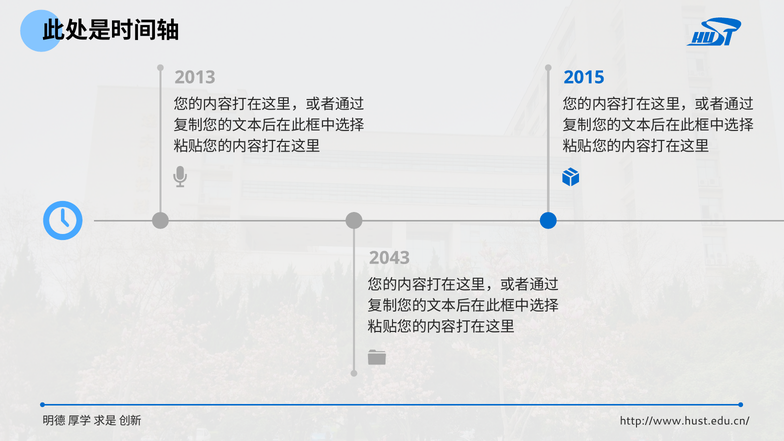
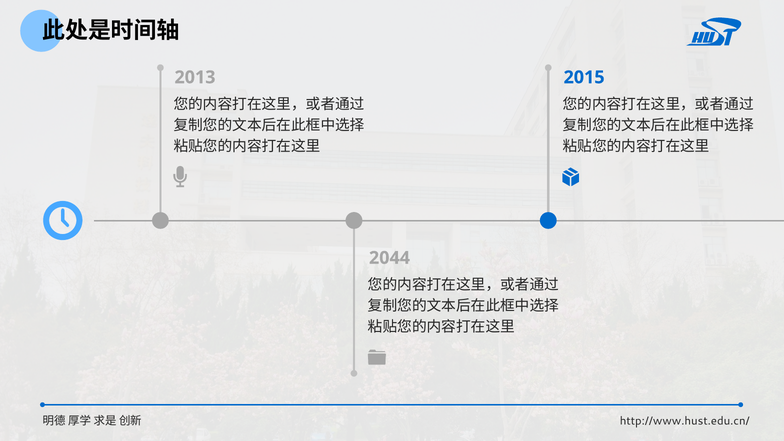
2043: 2043 -> 2044 (389, 258)
